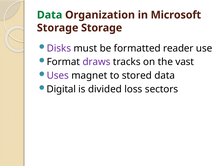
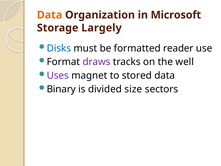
Data colour: green -> orange (50, 15)
Storage Storage: Storage -> Largely (102, 28)
Disks colour: purple -> blue (59, 48)
vast: vast -> well (185, 62)
Digital: Digital -> Binary (61, 89)
loss: loss -> size (133, 89)
